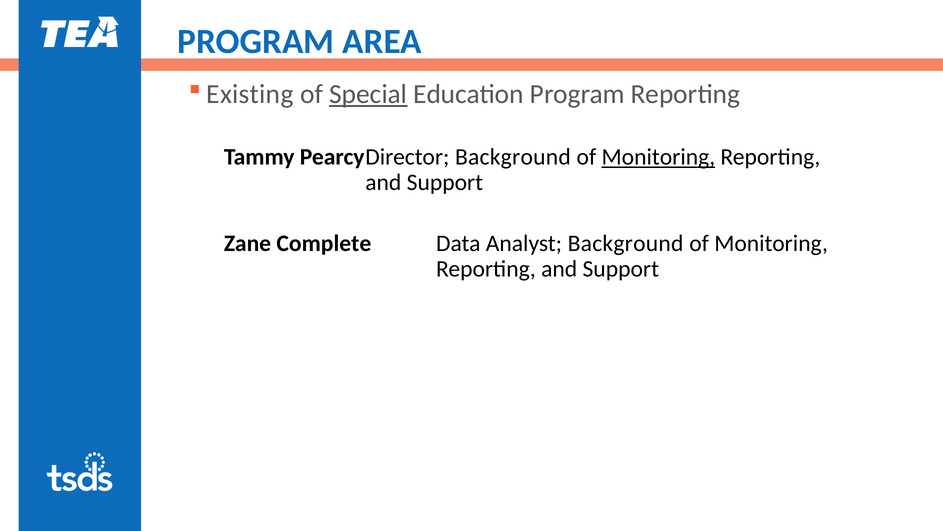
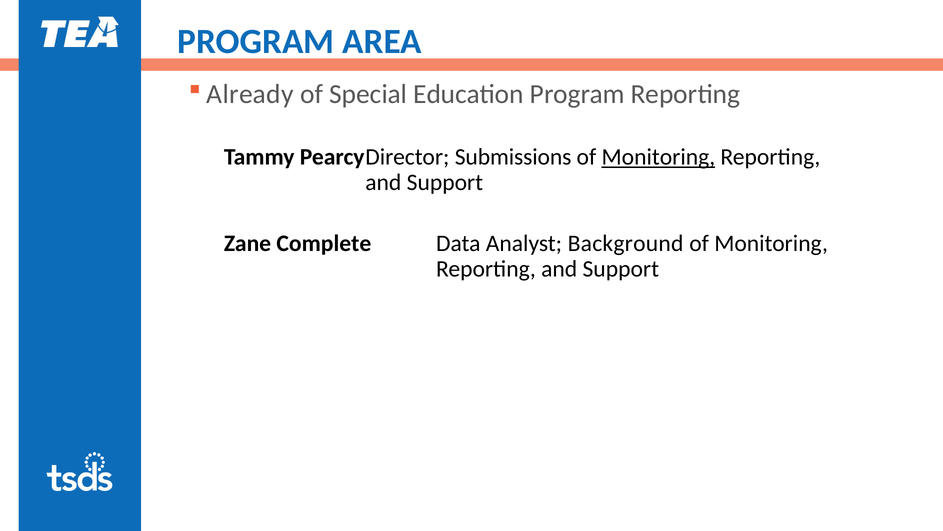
Existing: Existing -> Already (250, 94)
Special underline: present -> none (368, 94)
Background: Background -> Submissions (513, 157)
